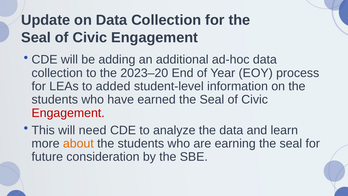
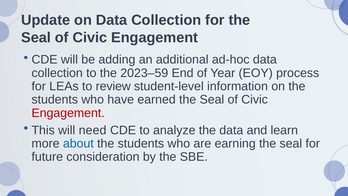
2023–20: 2023–20 -> 2023–59 (144, 73)
added: added -> review (113, 86)
about colour: orange -> blue (78, 143)
